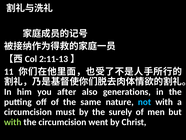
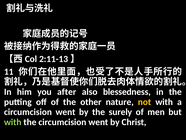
generations: generations -> blessedness (127, 92)
same: same -> other (91, 102)
not colour: light blue -> yellow (145, 102)
must: must -> went (66, 112)
